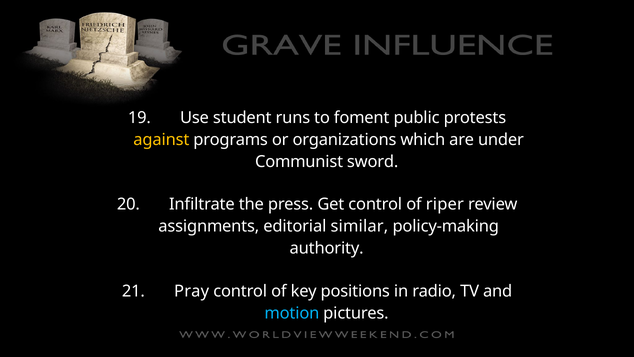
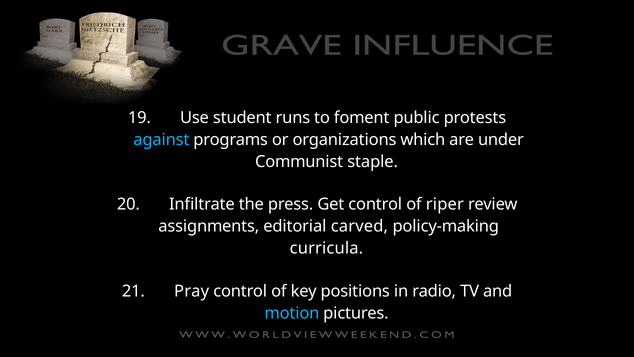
against colour: yellow -> light blue (161, 140)
sword: sword -> staple (373, 162)
similar: similar -> carved (359, 226)
authority: authority -> curricula (326, 248)
